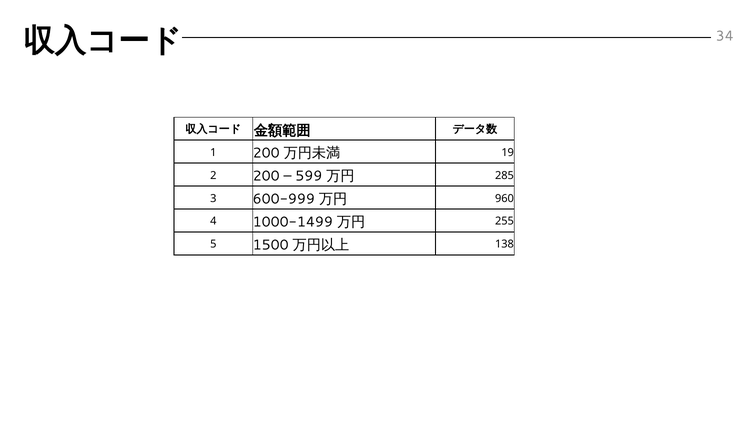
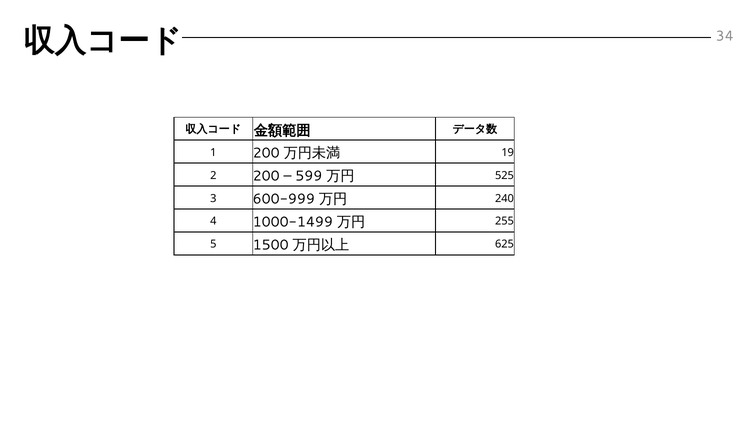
285: 285 -> 525 (504, 175)
960: 960 -> 240 (504, 198)
138: 138 -> 625 (504, 244)
